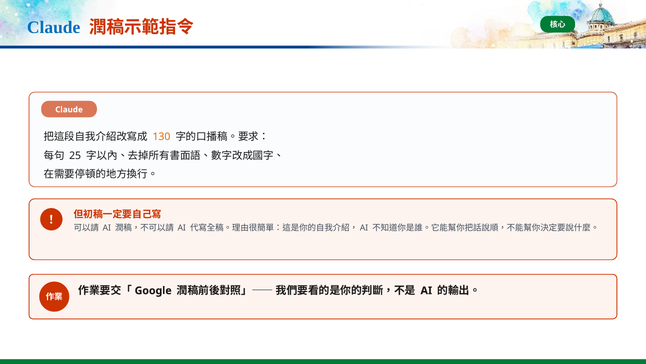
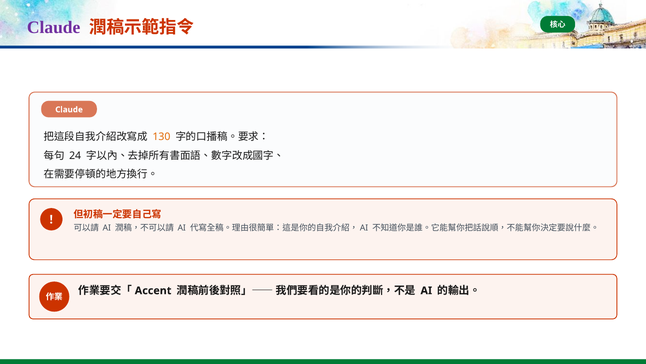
Claude colour: blue -> purple (54, 27)
25: 25 -> 24 (75, 155)
Google: Google -> Accent (153, 290)
